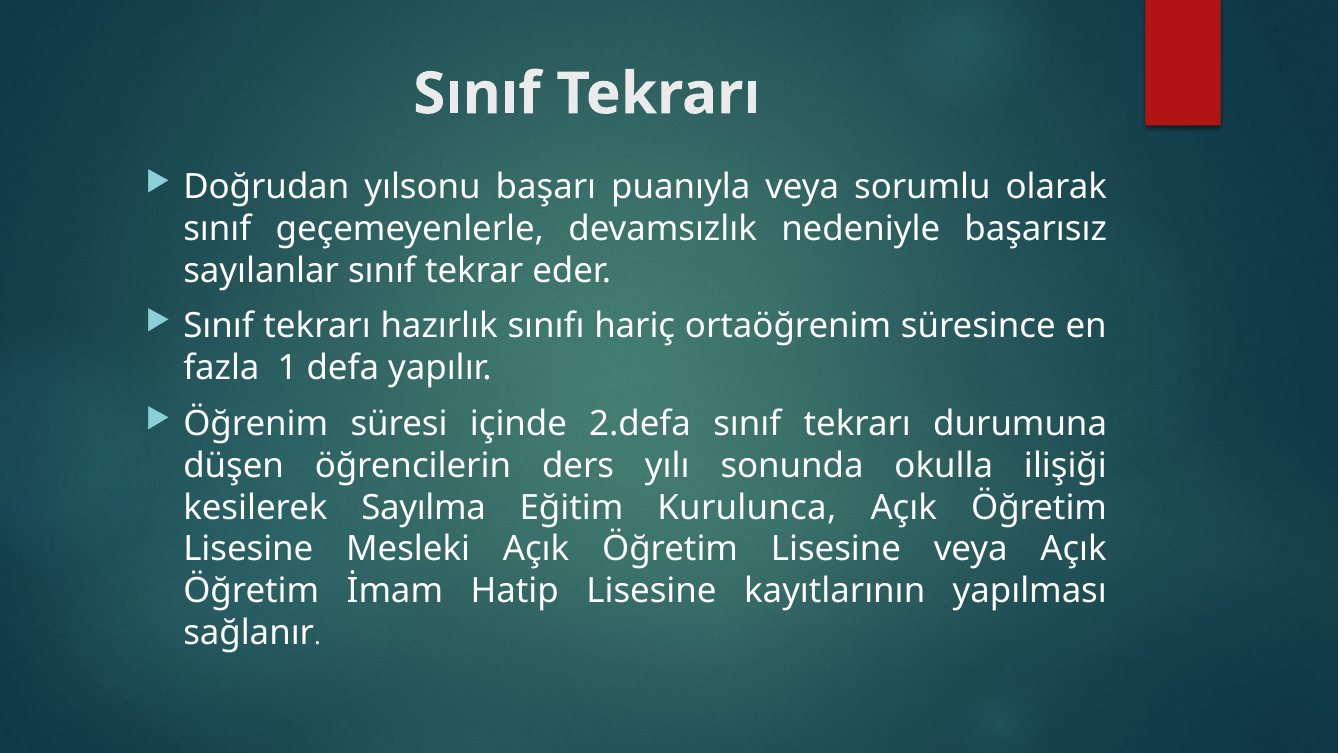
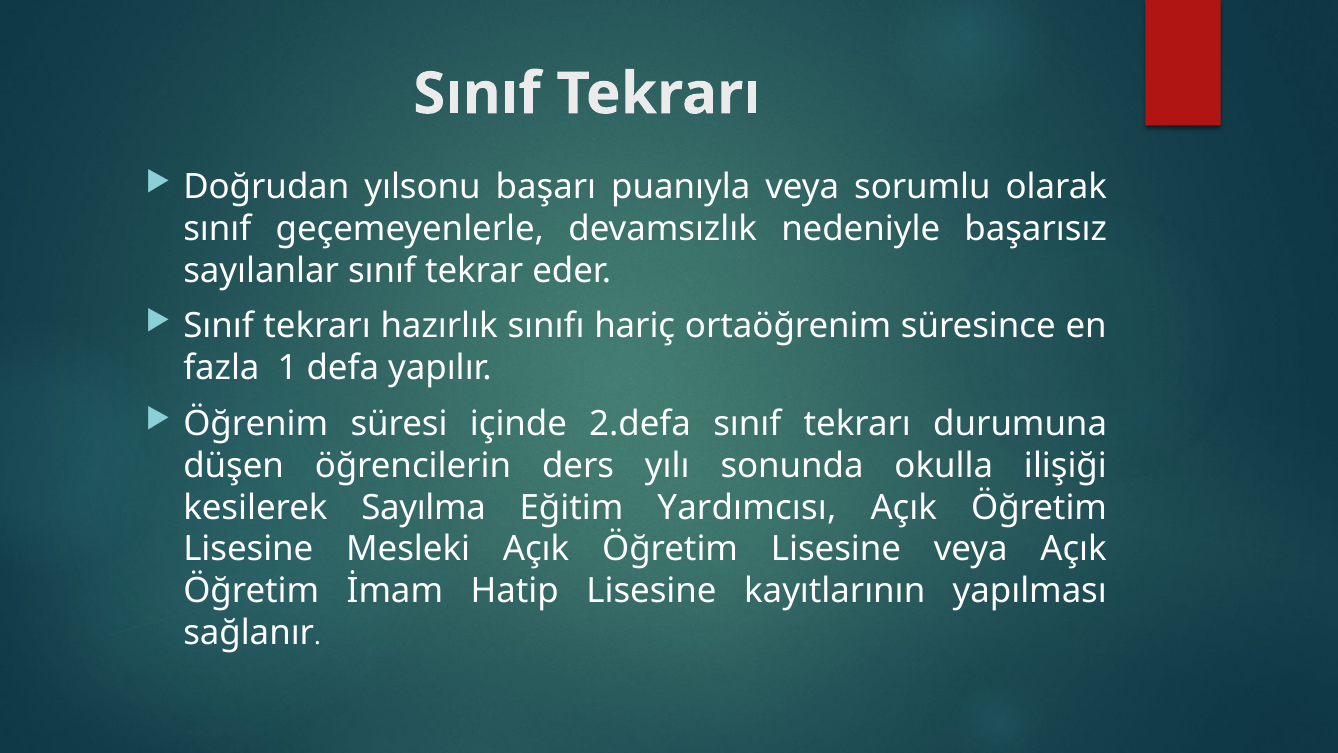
Kurulunca: Kurulunca -> Yardımcısı (747, 507)
